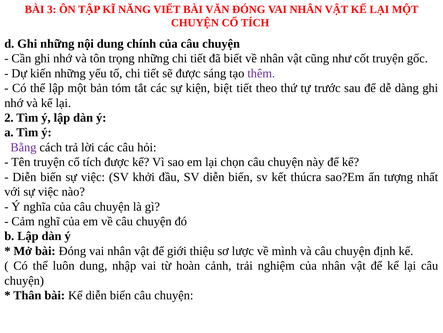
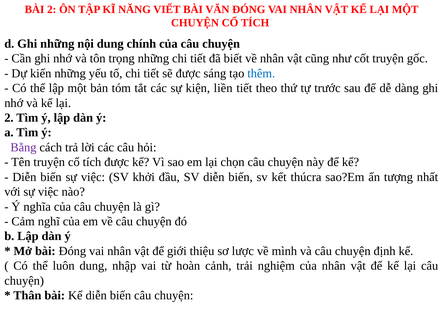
BÀI 3: 3 -> 2 (52, 10)
thêm colour: purple -> blue (261, 73)
biệt: biệt -> liền (223, 88)
